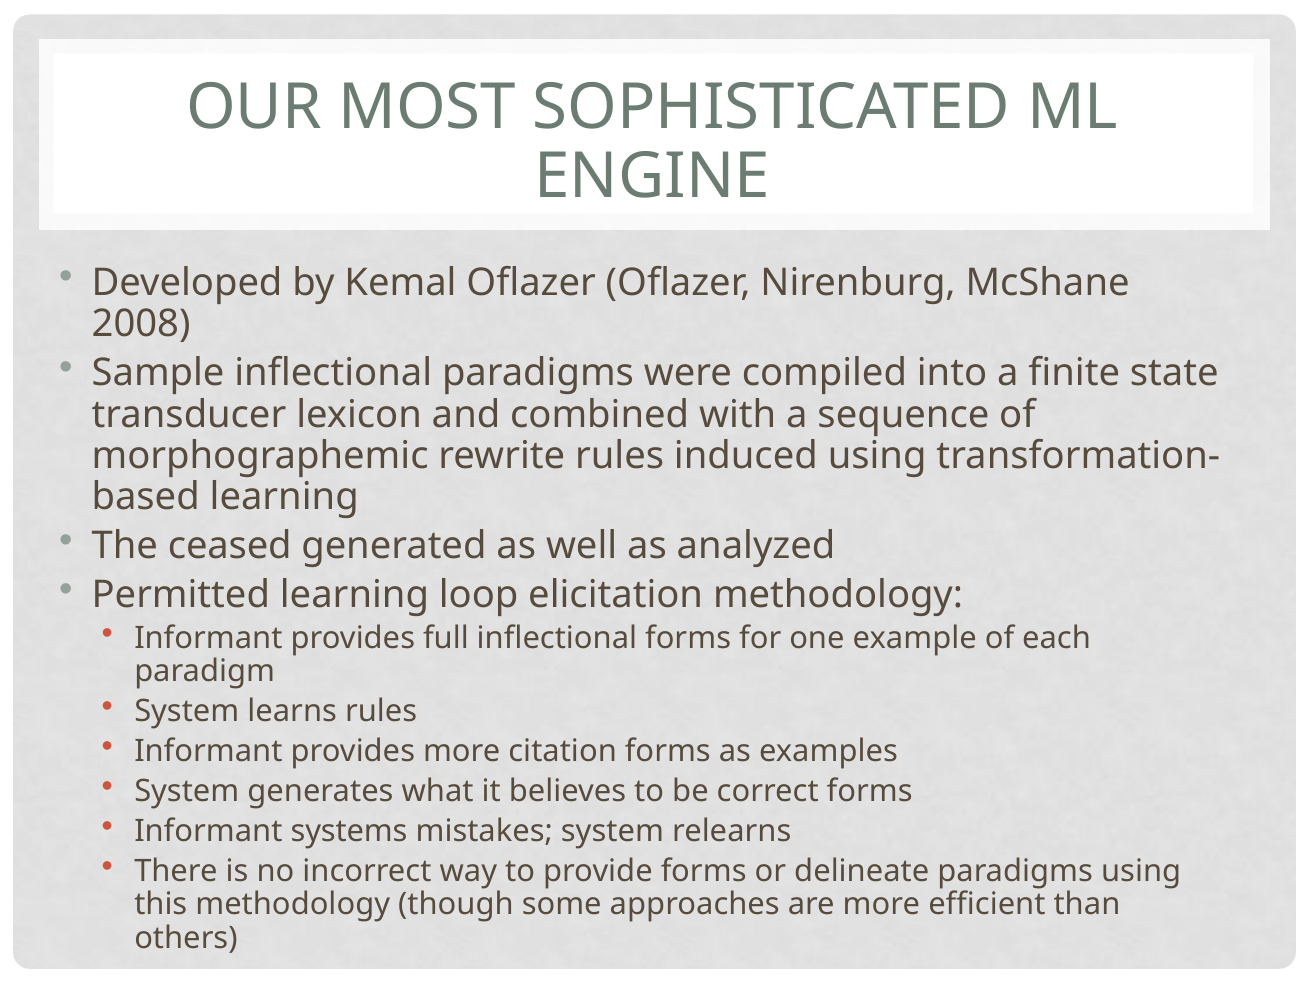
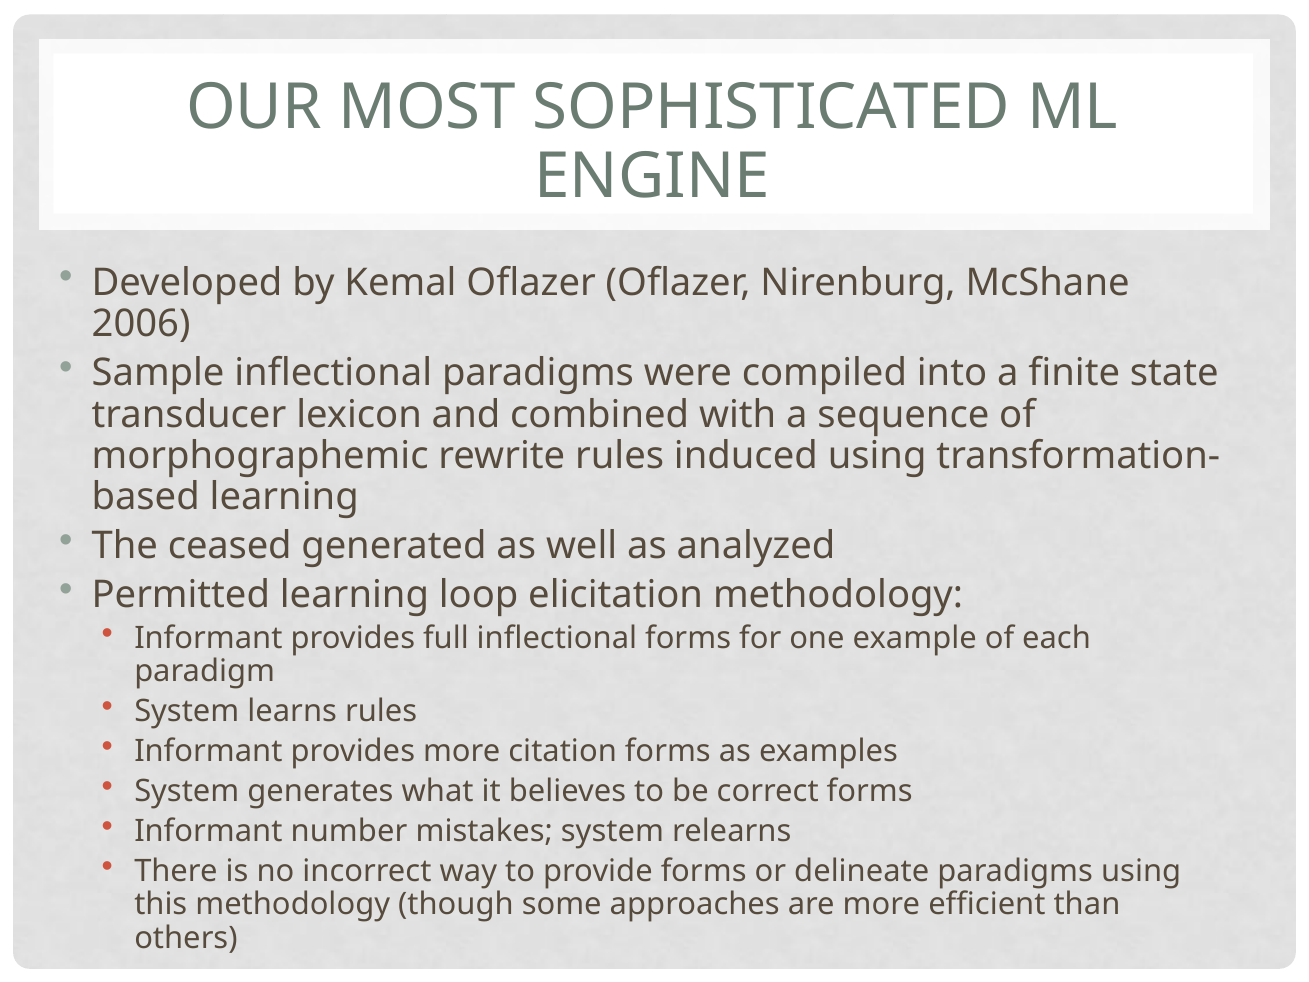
2008: 2008 -> 2006 (141, 324)
systems: systems -> number (349, 831)
